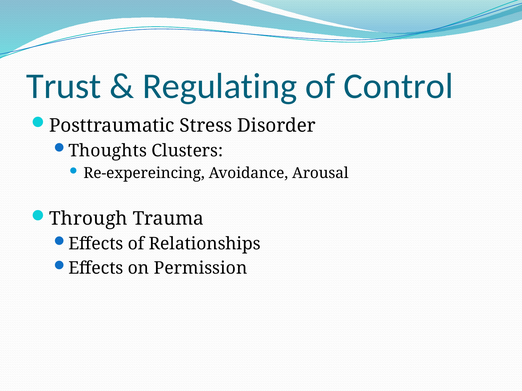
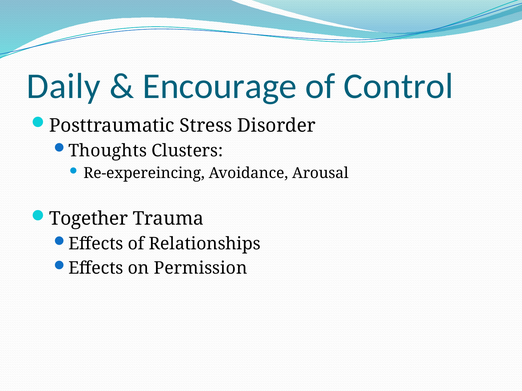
Trust: Trust -> Daily (64, 86)
Regulating: Regulating -> Encourage (220, 86)
Through: Through -> Together (89, 219)
